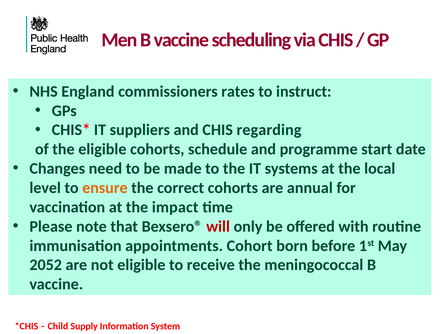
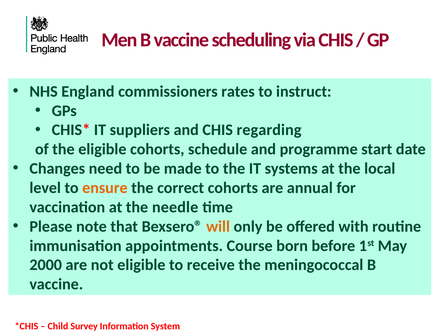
impact: impact -> needle (175, 207)
will colour: red -> orange (218, 226)
Cohort: Cohort -> Course (250, 246)
2052: 2052 -> 2000 (46, 265)
Supply: Supply -> Survey (84, 326)
